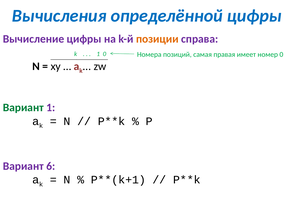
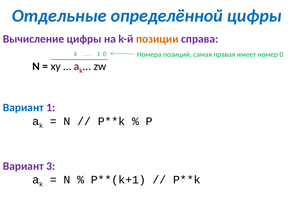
Вычисления: Вычисления -> Отдельные (59, 16)
Вариант colour: green -> blue (23, 108)
6: 6 -> 3 (51, 166)
